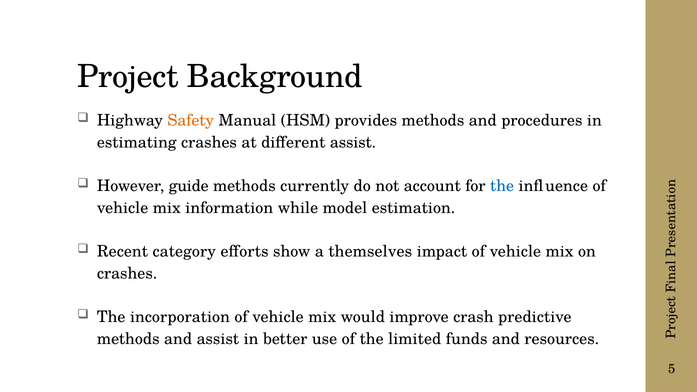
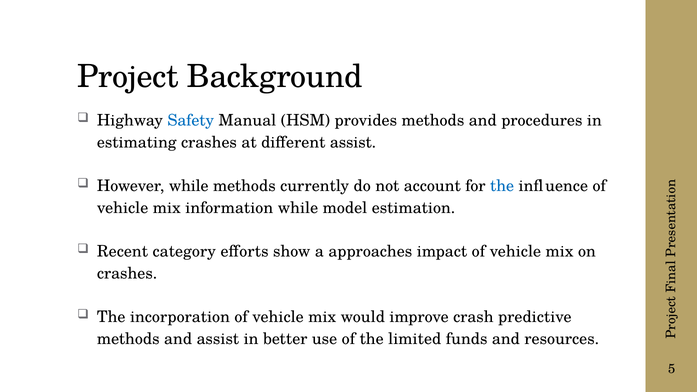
Safety colour: orange -> blue (191, 121)
However guide: guide -> while (189, 186)
themselves: themselves -> approaches (370, 252)
